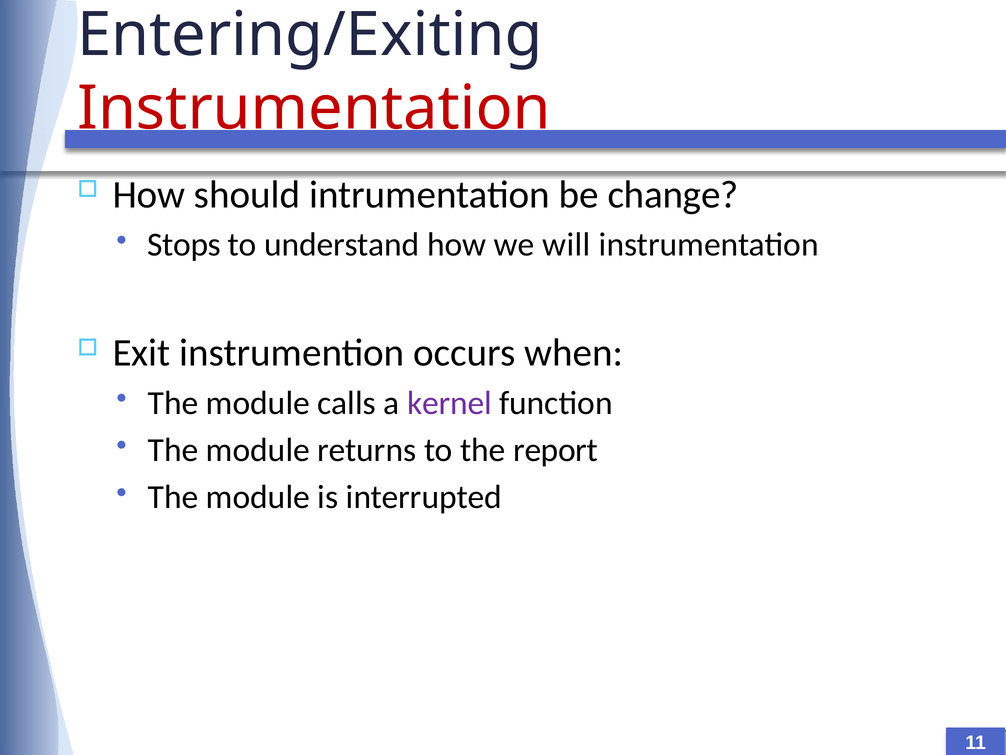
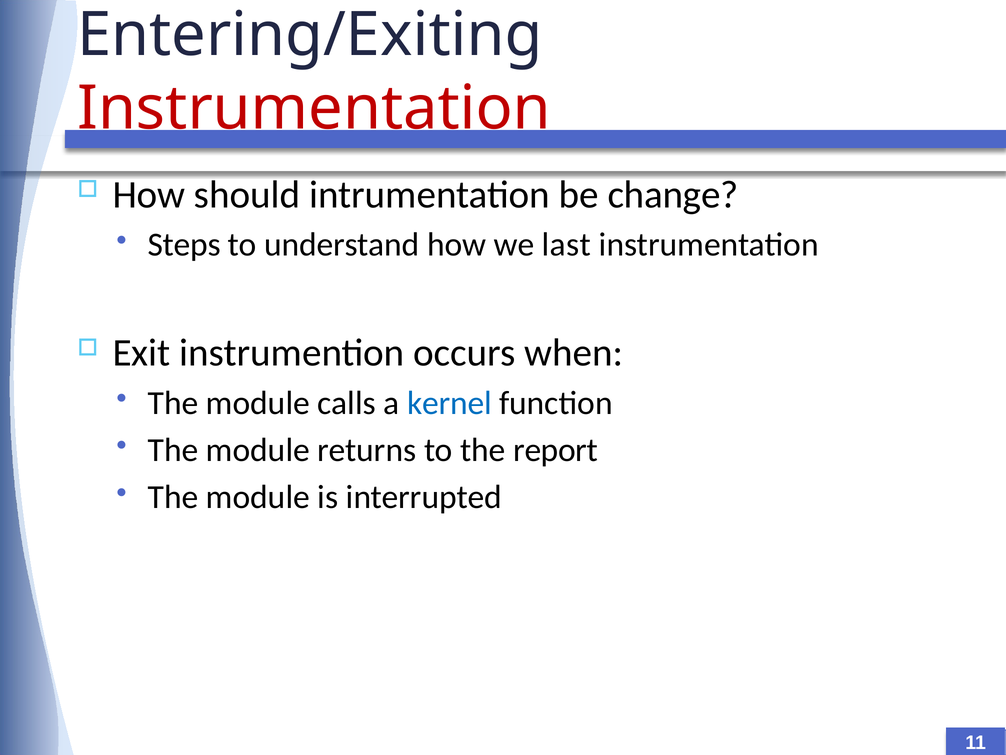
Stops: Stops -> Steps (184, 245)
will: will -> last (566, 245)
kernel colour: purple -> blue (449, 403)
